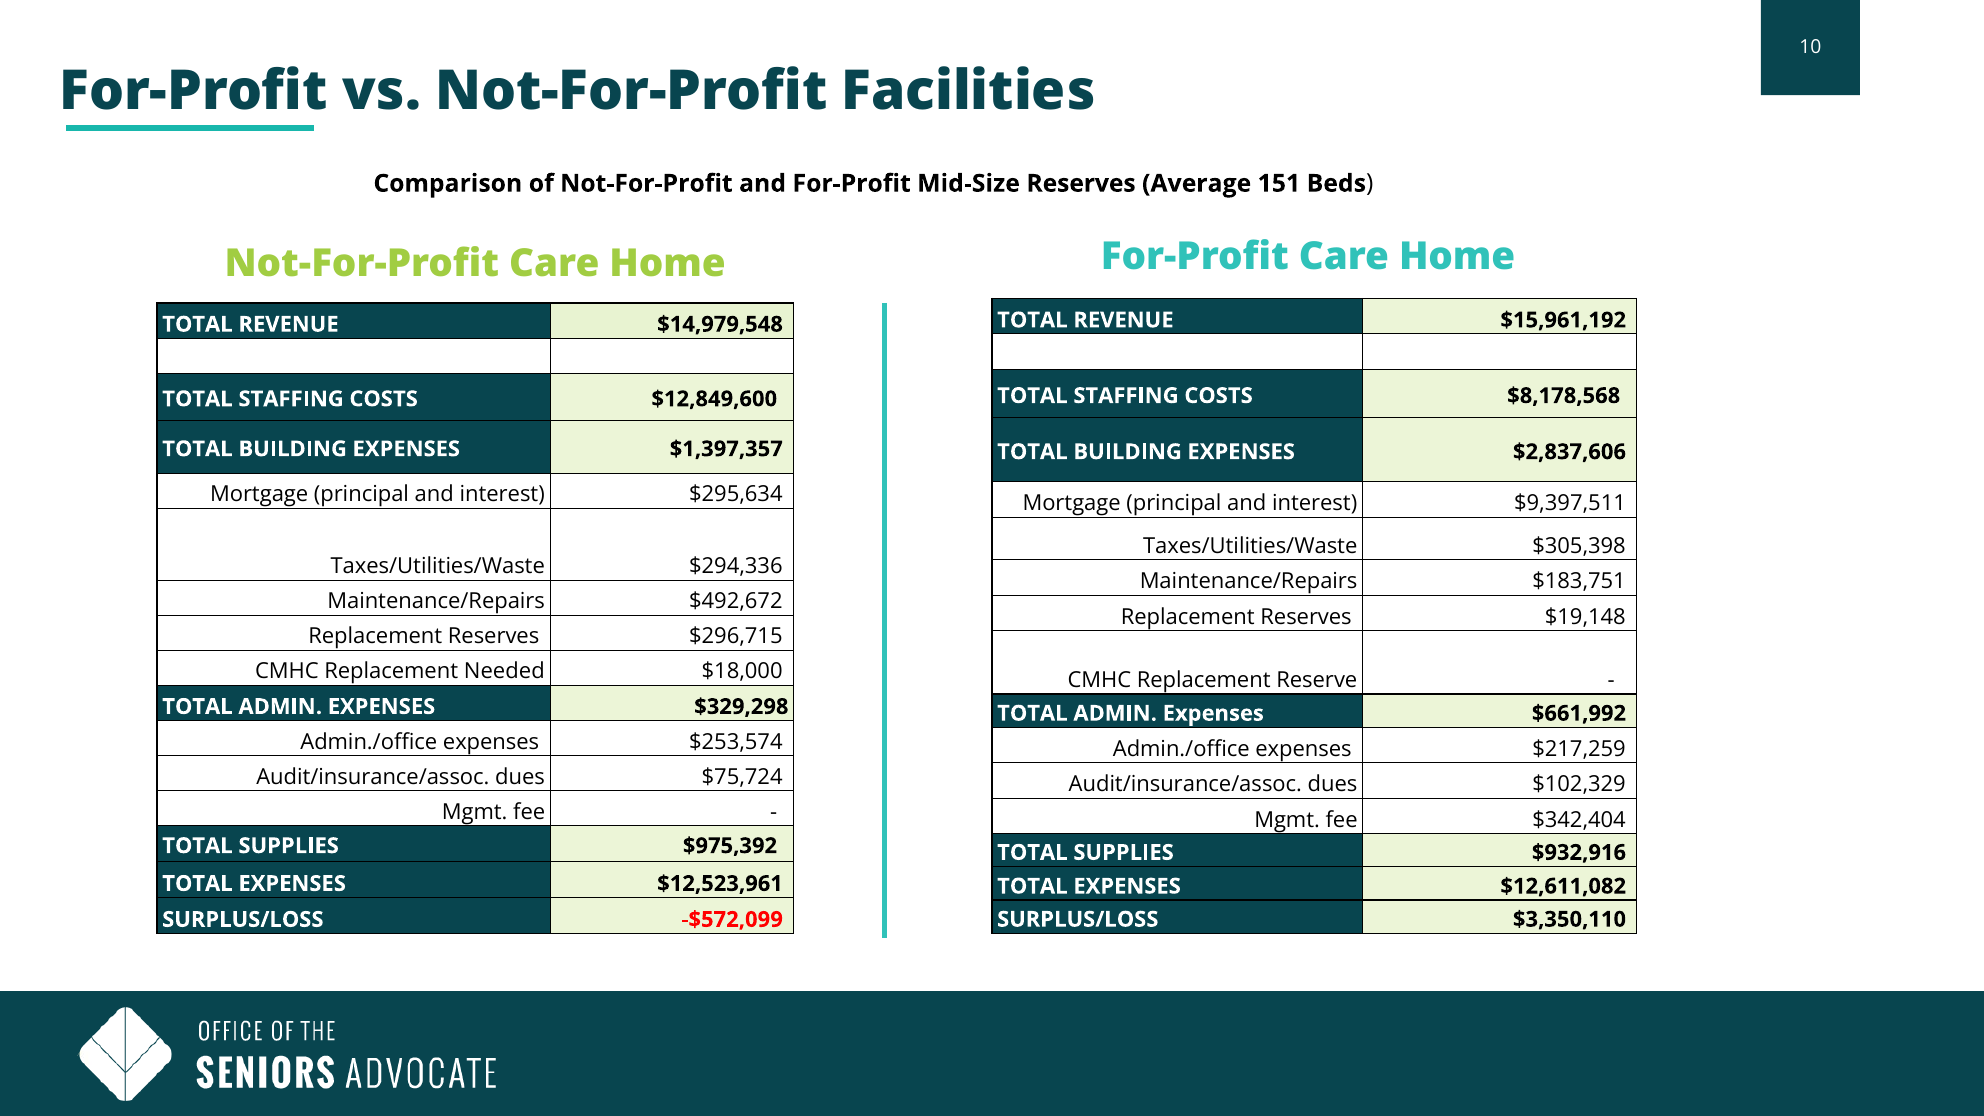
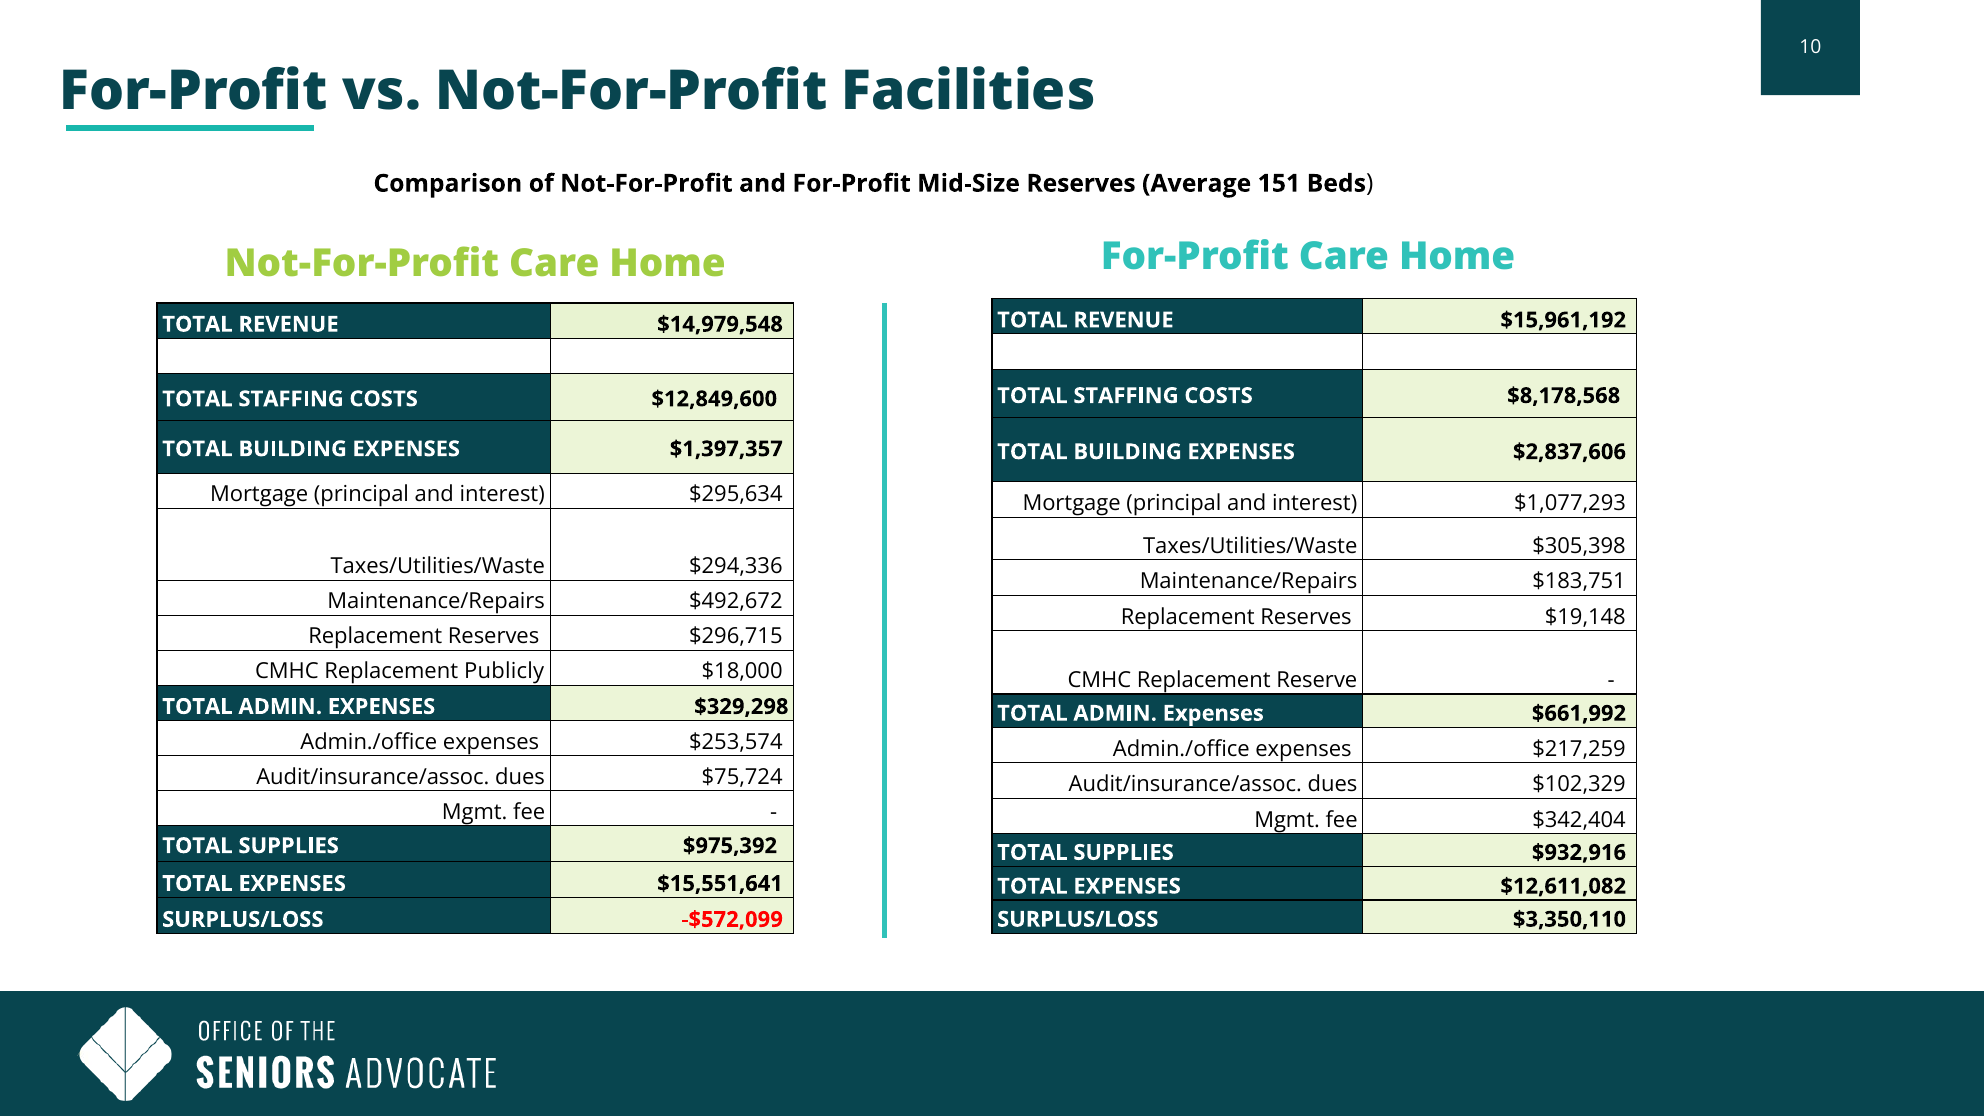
$9,397,511: $9,397,511 -> $1,077,293 (1570, 504)
Needed: Needed -> Publicly (504, 672)
$12,523,961: $12,523,961 -> $15,551,641 (720, 884)
